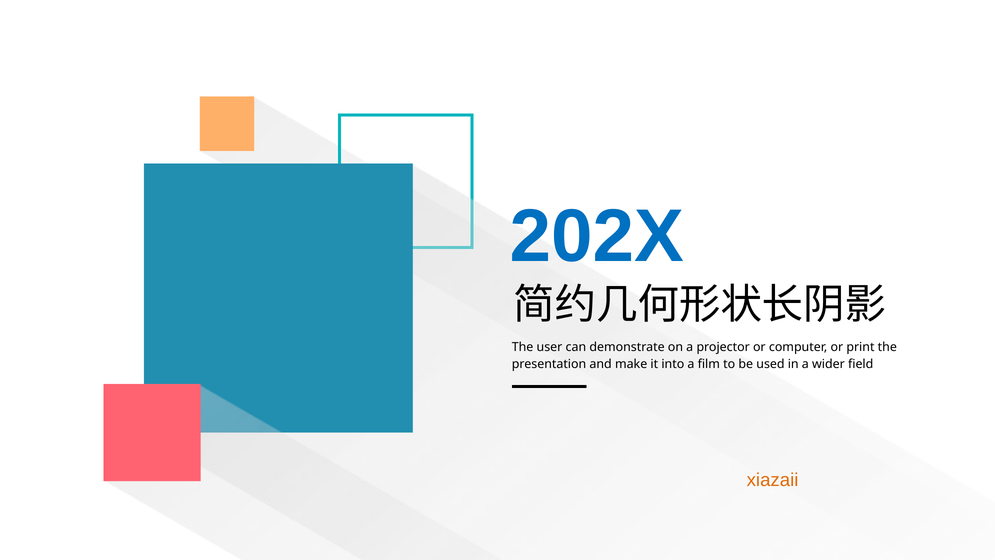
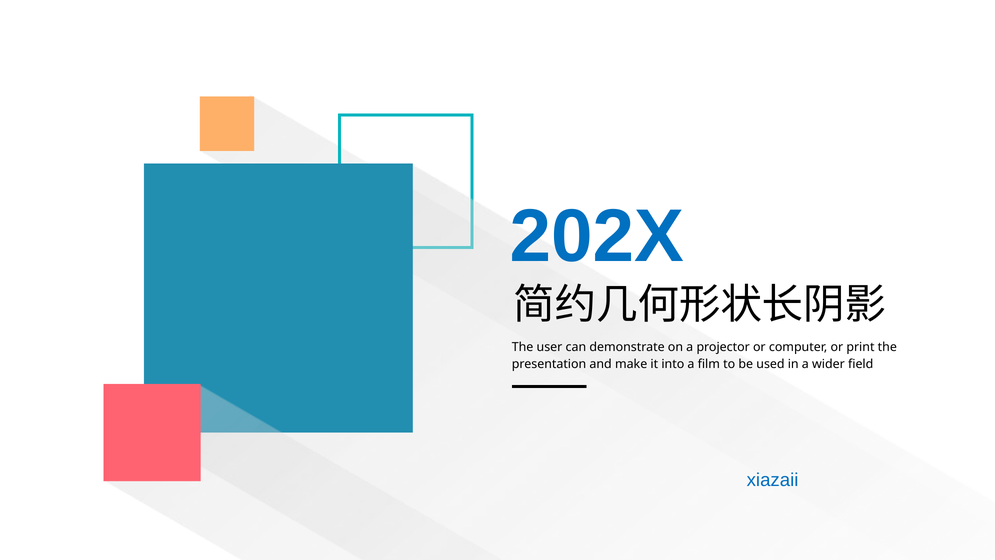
xiazaii colour: orange -> blue (773, 480)
